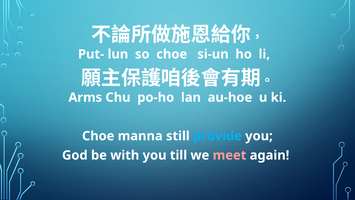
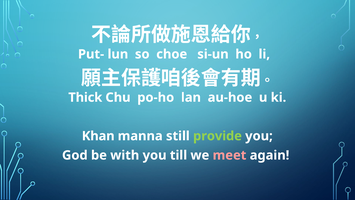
Arms: Arms -> Thick (85, 97)
Choe: Choe -> Khan (98, 136)
provide colour: light blue -> light green (217, 136)
